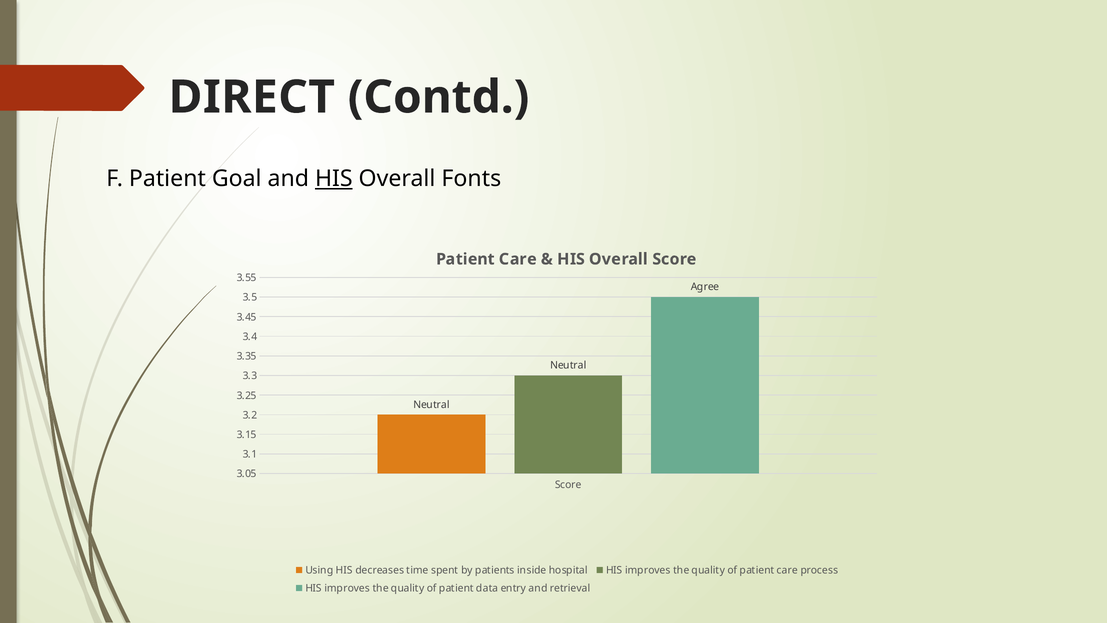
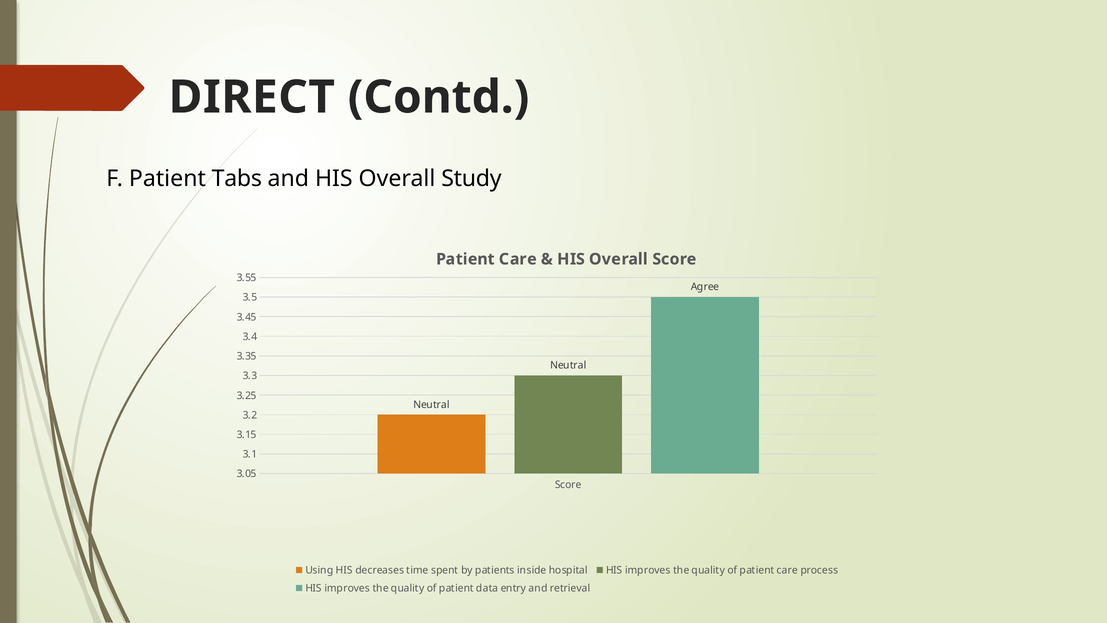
Goal: Goal -> Tabs (237, 179)
HIS underline: present -> none (334, 179)
Fonts: Fonts -> Study (471, 179)
